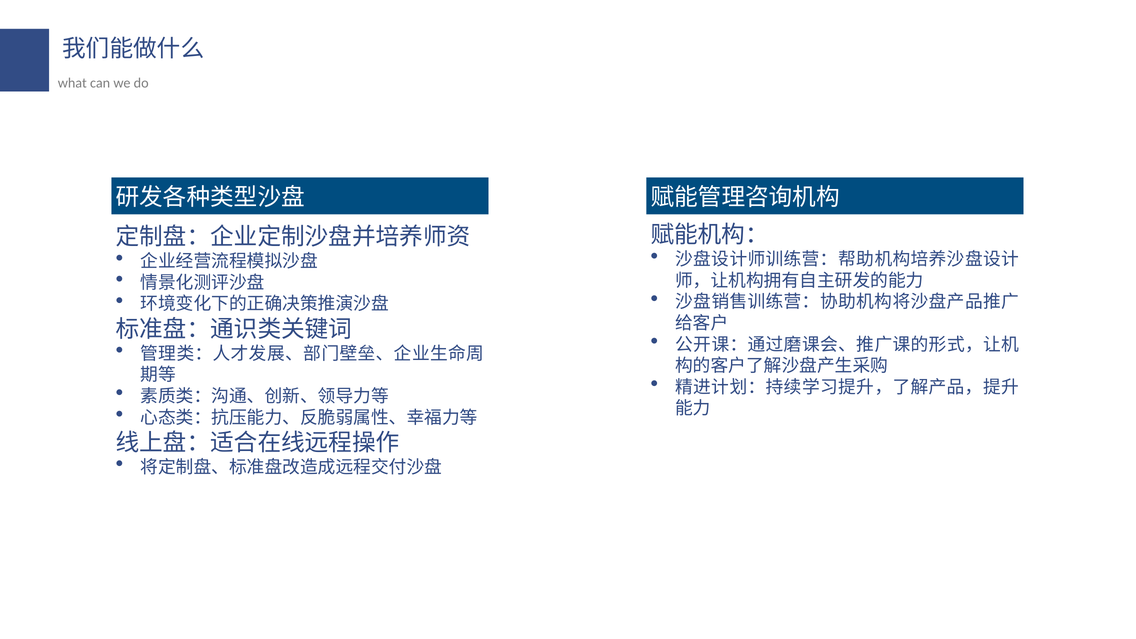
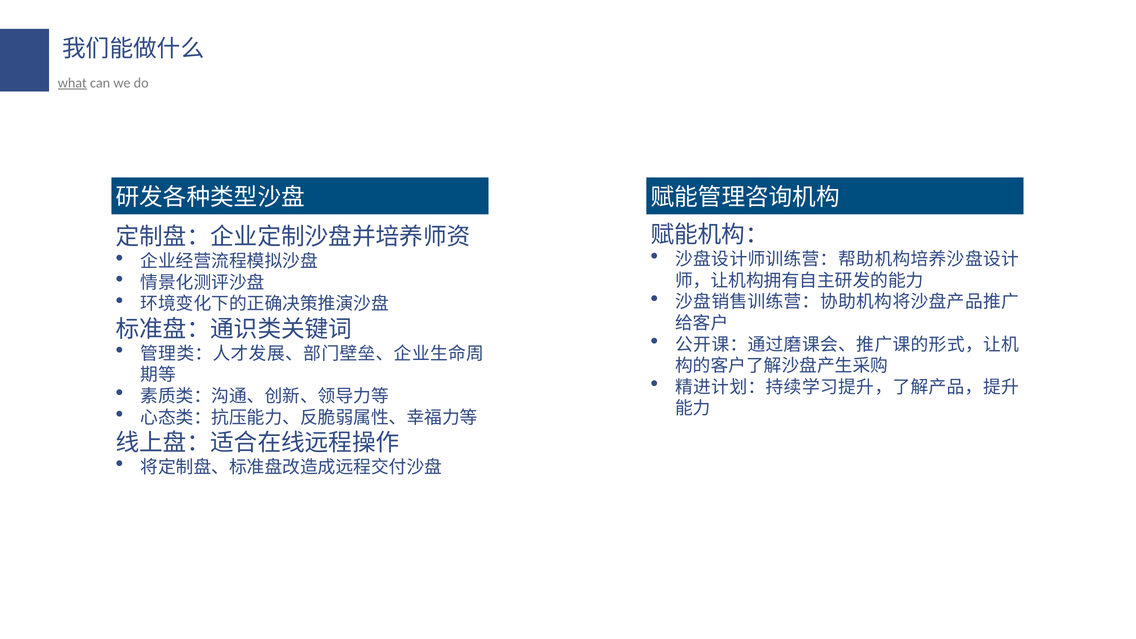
what underline: none -> present (72, 83)
